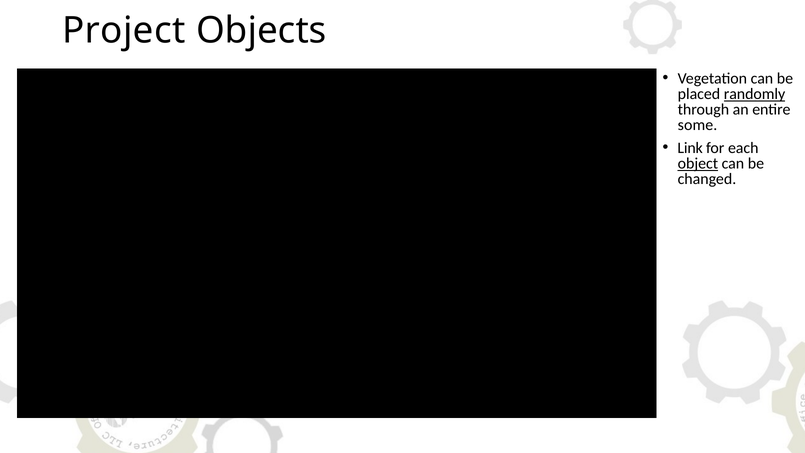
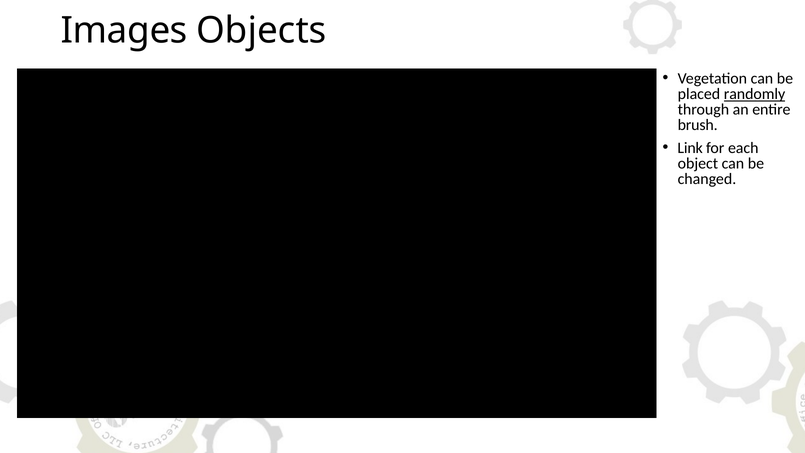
Project: Project -> Images (124, 31)
some: some -> brush (698, 125)
object underline: present -> none (698, 163)
